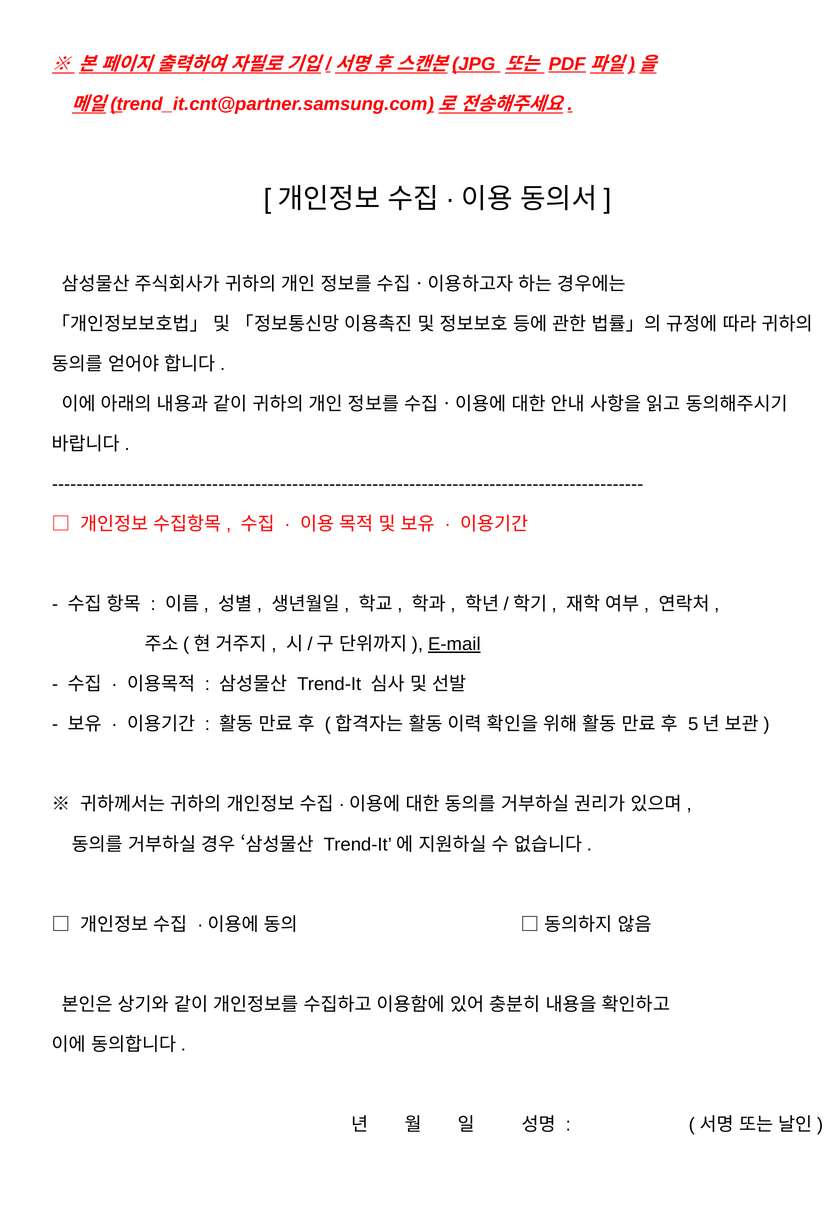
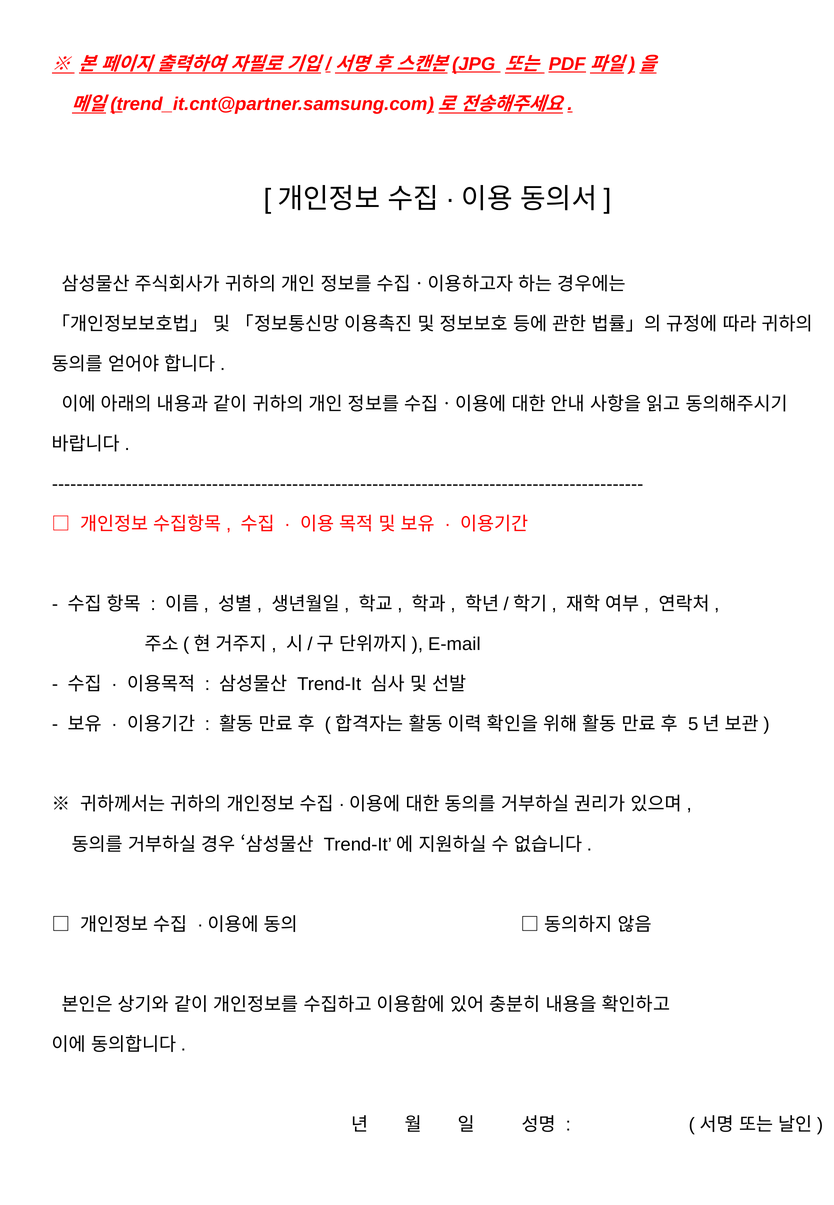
E-mail underline: present -> none (454, 644)
